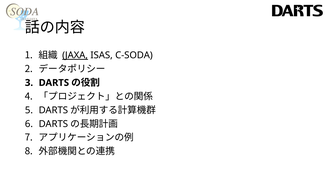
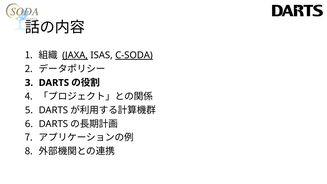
C-SODA underline: none -> present (134, 55)
